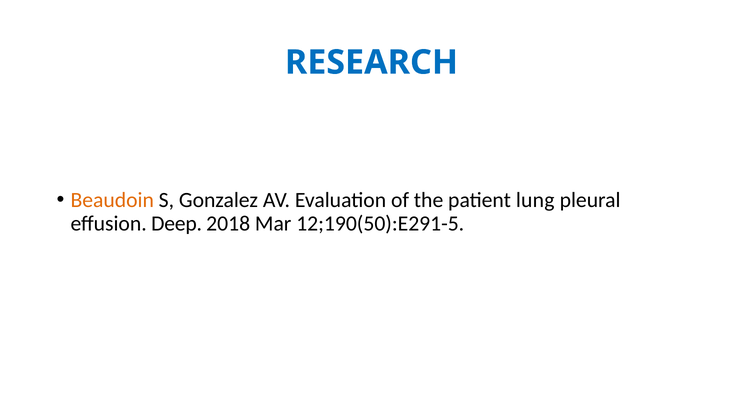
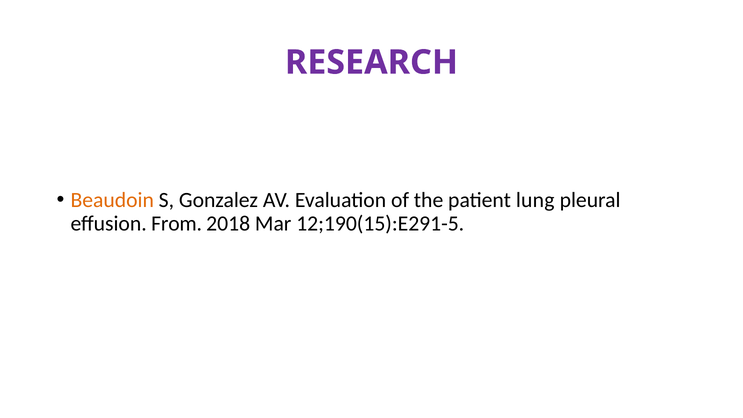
RESEARCH colour: blue -> purple (371, 62)
Deep: Deep -> From (177, 224)
12;190(50):E291-5: 12;190(50):E291-5 -> 12;190(15):E291-5 (380, 224)
